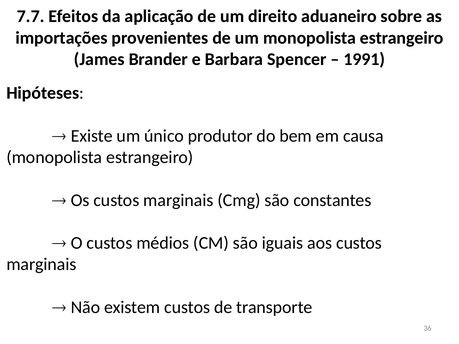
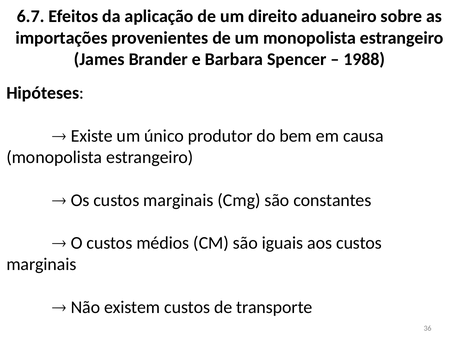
7.7: 7.7 -> 6.7 (31, 16)
1991: 1991 -> 1988 (364, 59)
